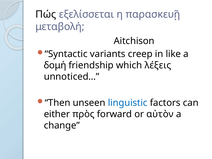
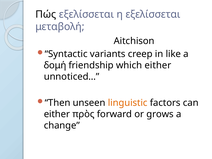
η παρασκευῇ: παρασκευῇ -> εξελίσσεται (153, 14)
which λέξεις: λέξεις -> either (158, 65)
linguistic colour: blue -> orange (128, 103)
αὐτὸν: αὐτὸν -> grows (160, 114)
